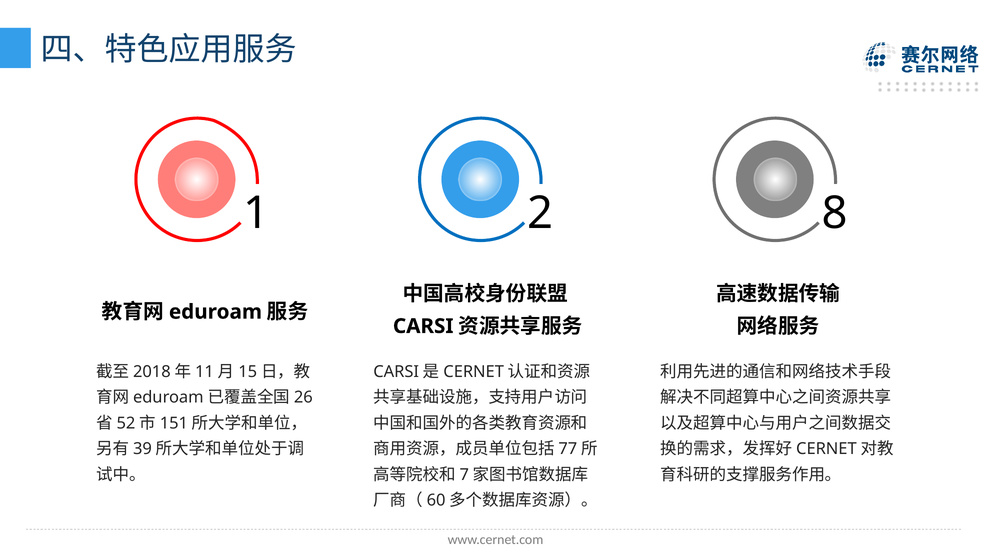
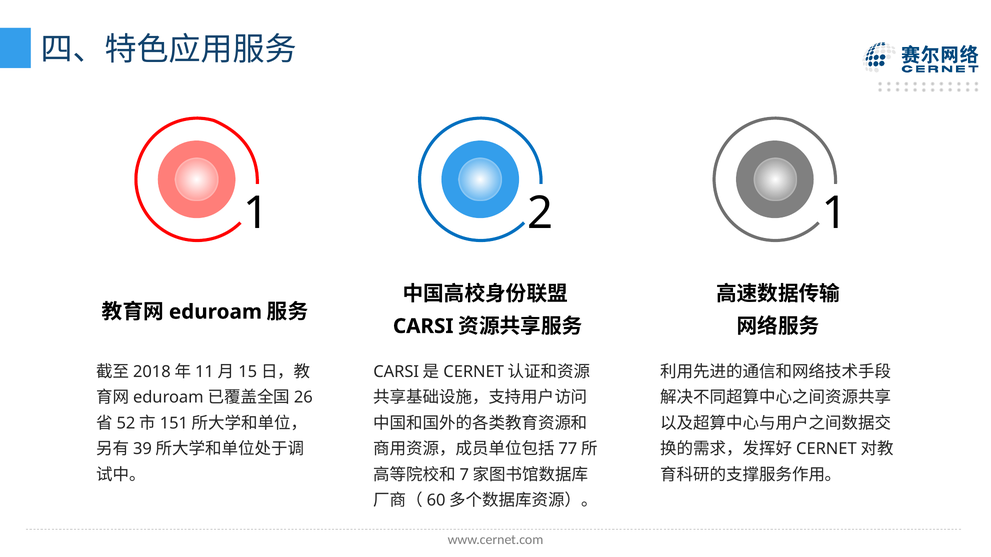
2 8: 8 -> 1 (835, 214)
